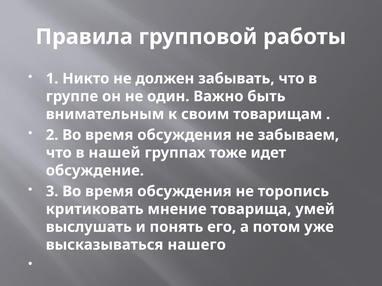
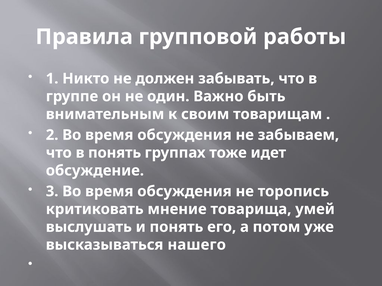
в нашей: нашей -> понять (115, 153)
